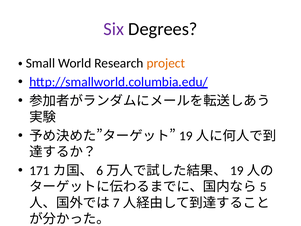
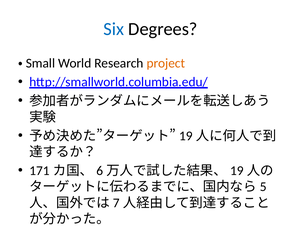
Six colour: purple -> blue (114, 29)
